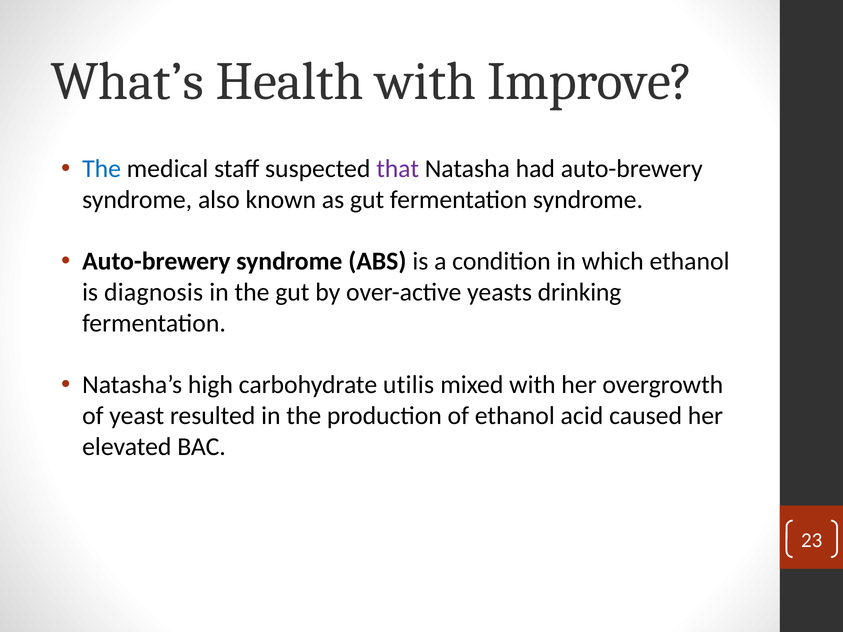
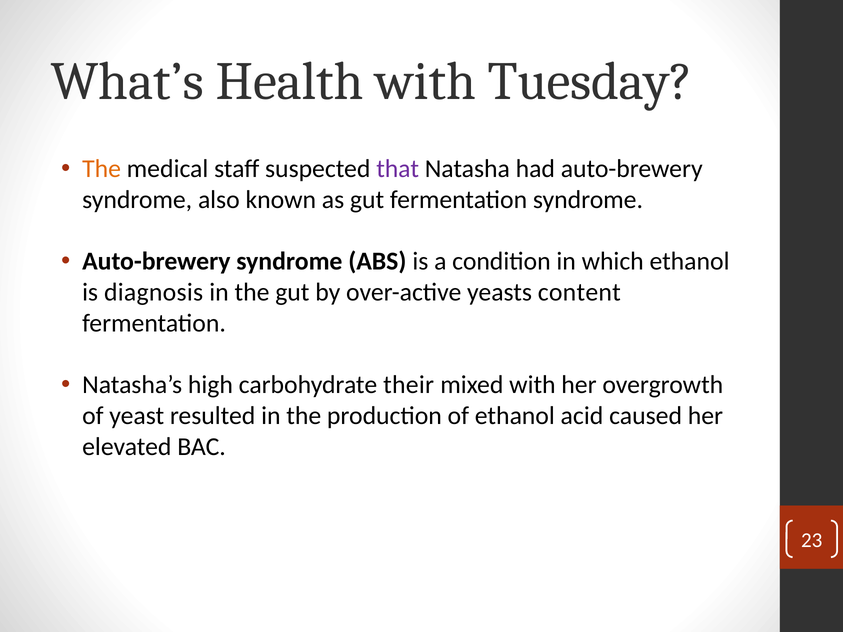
Improve: Improve -> Tuesday (590, 82)
The colour: blue -> orange (102, 169)
drinking: drinking -> content (579, 292)
utilis: utilis -> their (409, 385)
